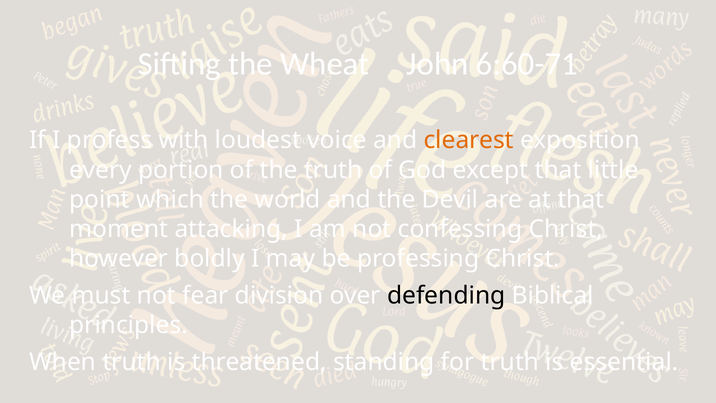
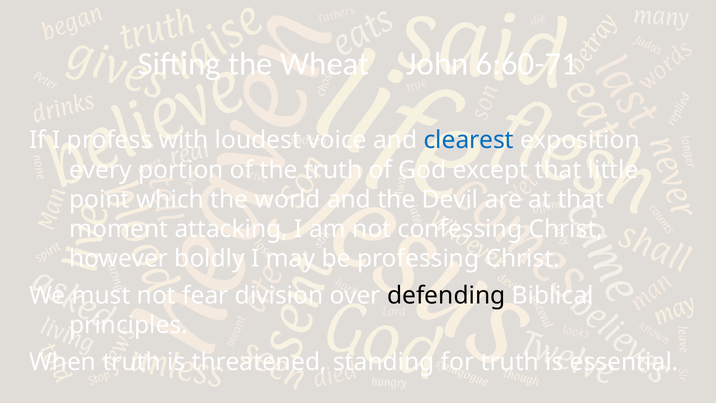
clearest colour: orange -> blue (469, 140)
